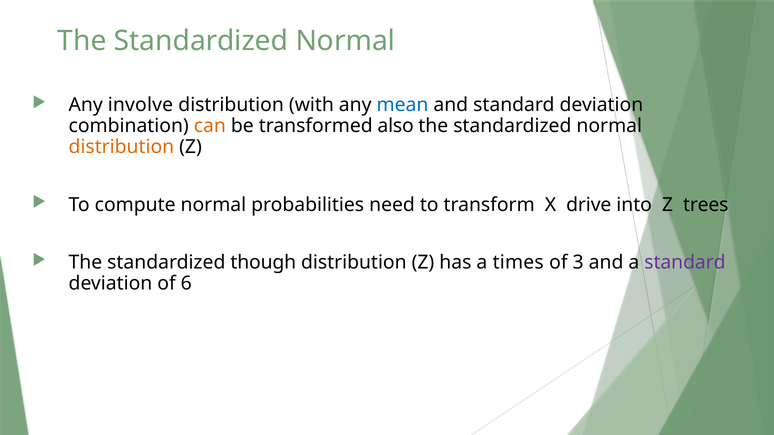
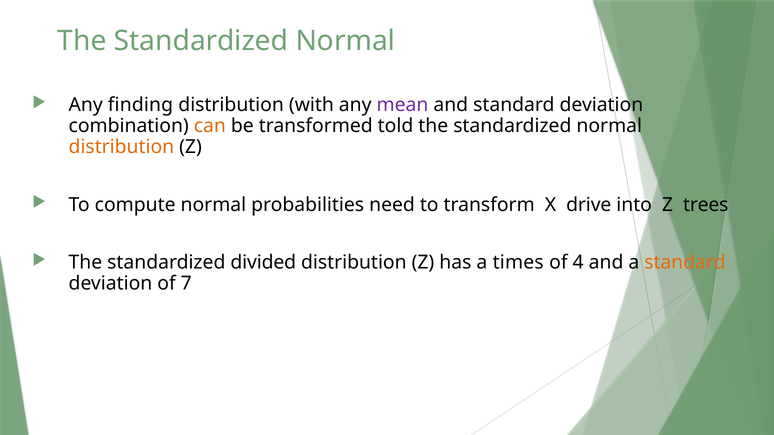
involve: involve -> finding (140, 105)
mean colour: blue -> purple (403, 105)
also: also -> told (396, 126)
though: though -> divided (263, 263)
3: 3 -> 4 (578, 263)
standard colour: purple -> orange (685, 263)
6: 6 -> 7 (186, 284)
